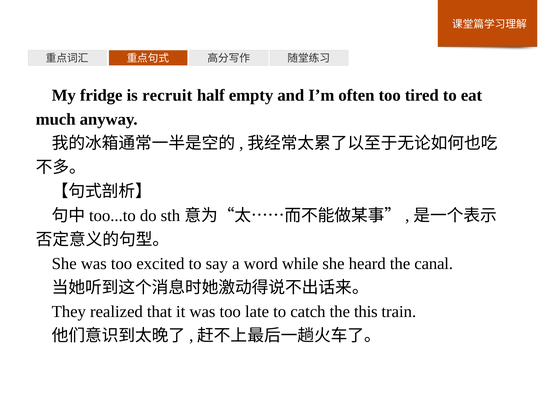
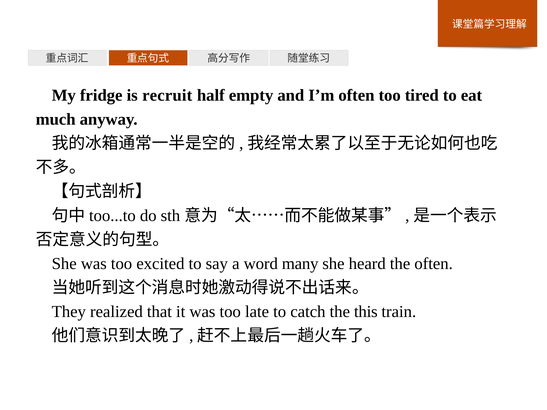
while: while -> many (300, 264)
the canal: canal -> often (434, 264)
